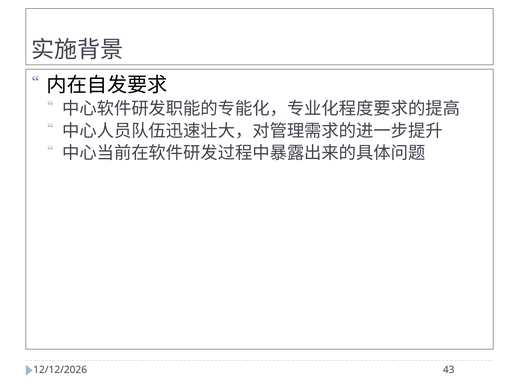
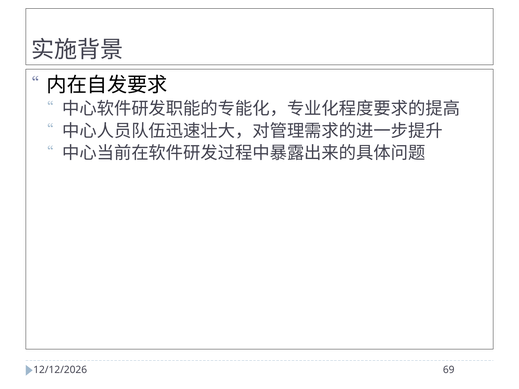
43: 43 -> 69 (449, 370)
